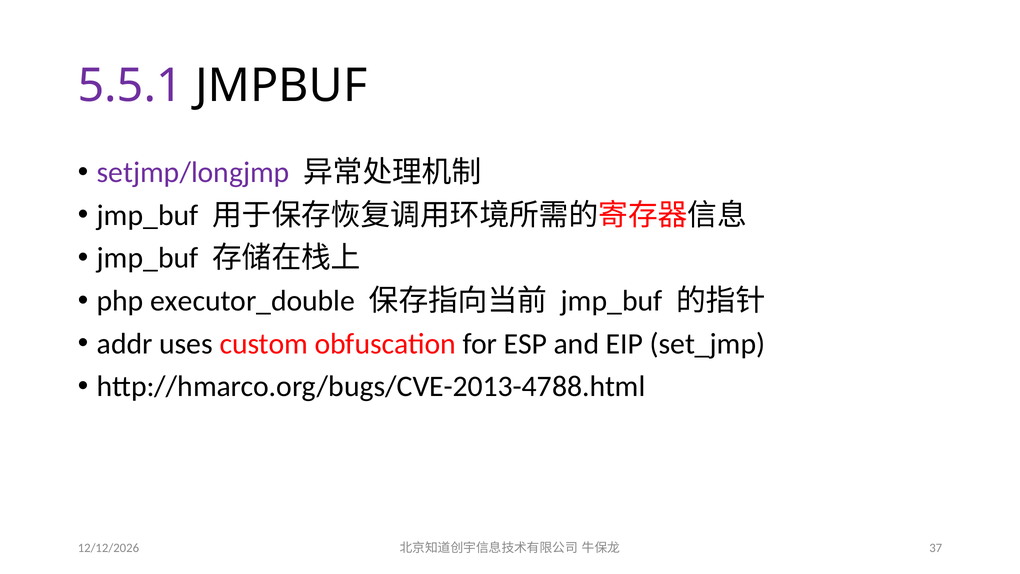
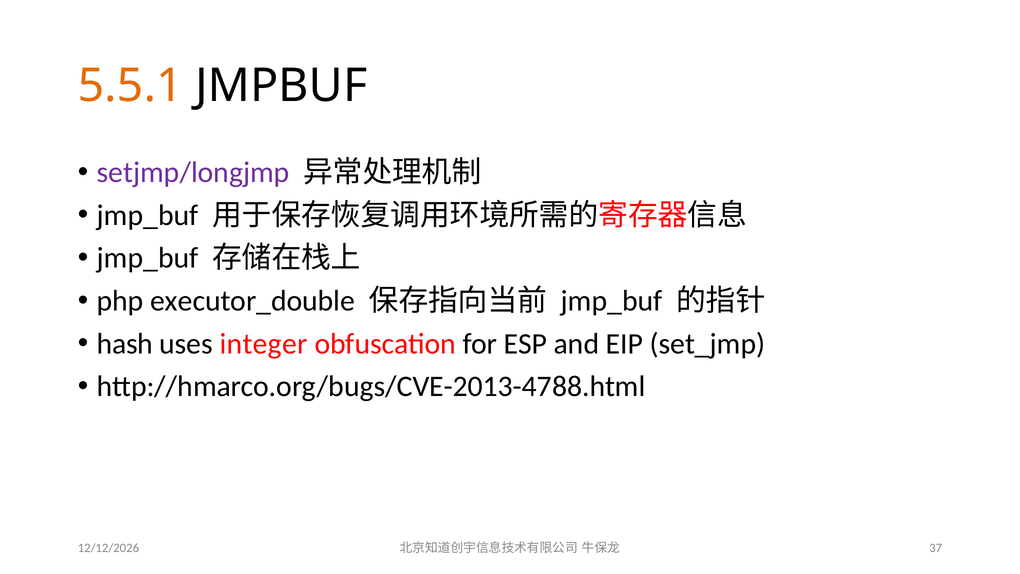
5.5.1 colour: purple -> orange (130, 86)
addr: addr -> hash (125, 344)
custom: custom -> integer (264, 344)
